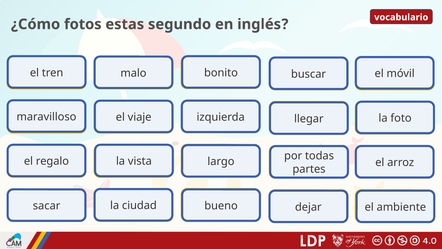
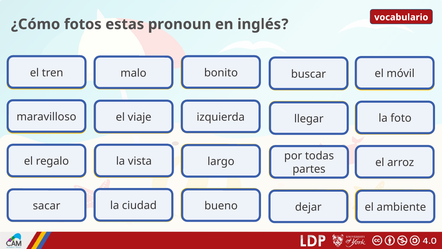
segundo: segundo -> pronoun (180, 24)
